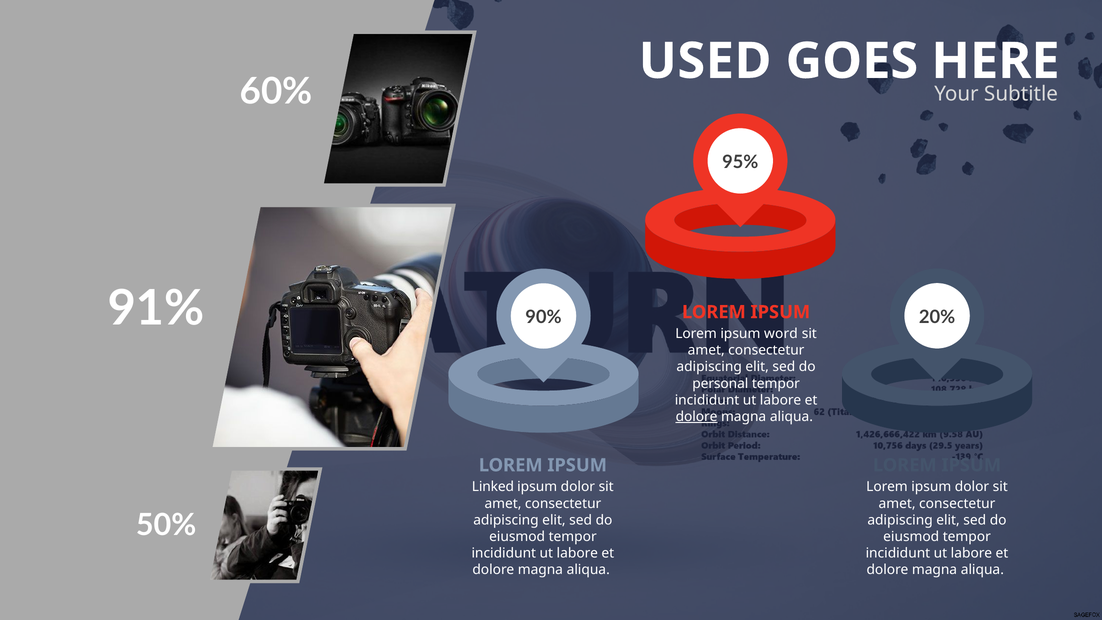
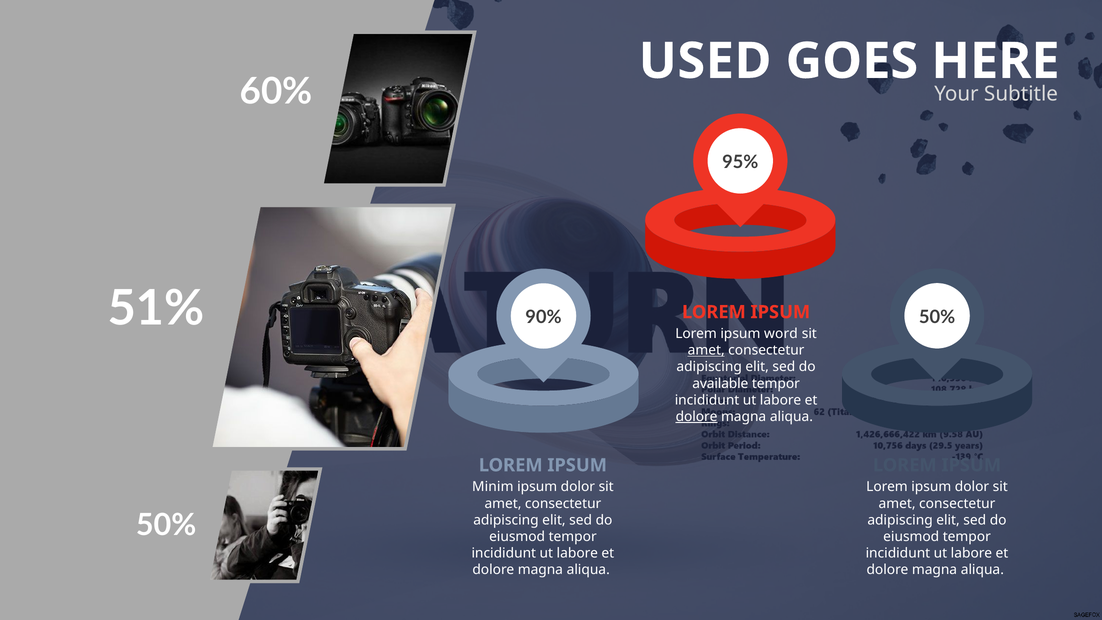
91%: 91% -> 51% (156, 308)
20%: 20% -> 50% (937, 317)
amet underline: none -> present (706, 350)
personal: personal -> available (720, 383)
Linked: Linked -> Minim (493, 487)
